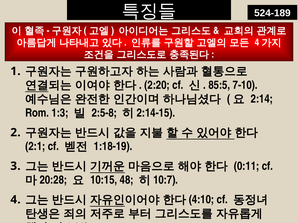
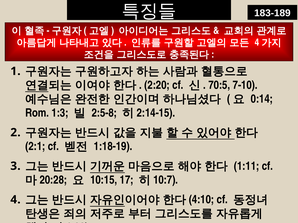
524-189: 524-189 -> 183-189 (272, 13)
85:5: 85:5 -> 70:5 (219, 85)
2:14: 2:14 -> 0:14 (262, 99)
0:11: 0:11 -> 1:11 (247, 166)
48: 48 -> 17 (127, 180)
